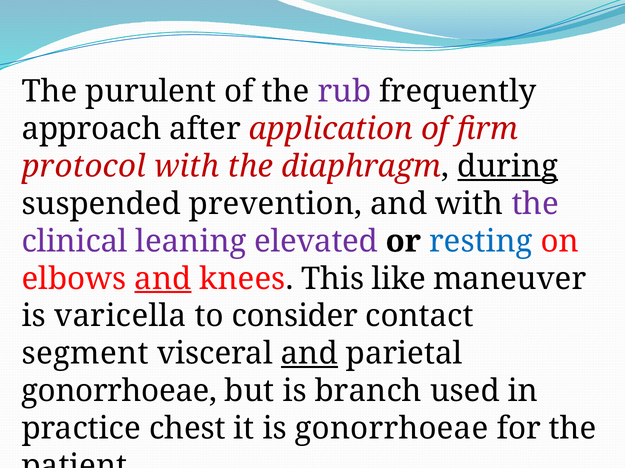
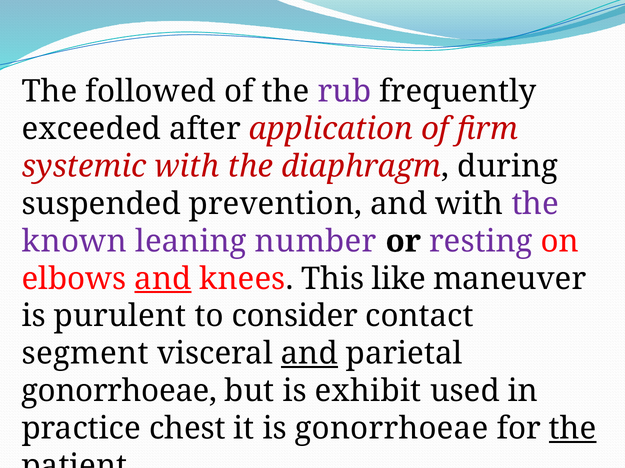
purulent: purulent -> followed (151, 92)
approach: approach -> exceeded (91, 129)
protocol: protocol -> systemic (84, 167)
during underline: present -> none (508, 167)
clinical: clinical -> known (74, 242)
elevated: elevated -> number (316, 242)
resting colour: blue -> purple (481, 242)
varicella: varicella -> purulent (120, 317)
branch: branch -> exhibit (368, 392)
the underline: none -> present (573, 429)
